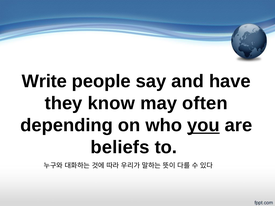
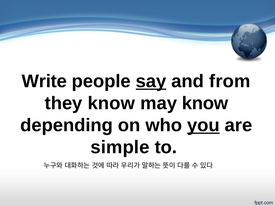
say underline: none -> present (151, 81)
have: have -> from (230, 81)
may often: often -> know (205, 103)
beliefs: beliefs -> simple (120, 147)
